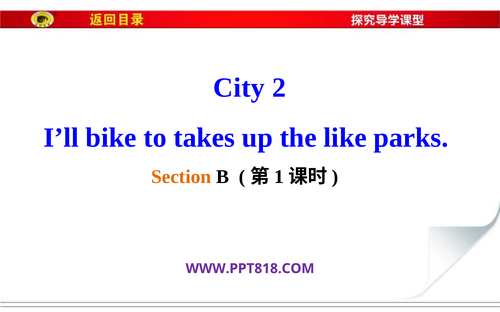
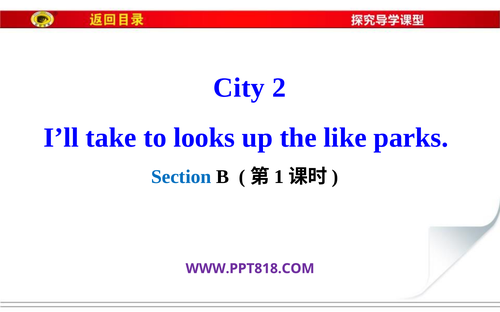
bike: bike -> take (111, 138)
takes: takes -> looks (204, 138)
Section colour: orange -> blue (181, 177)
